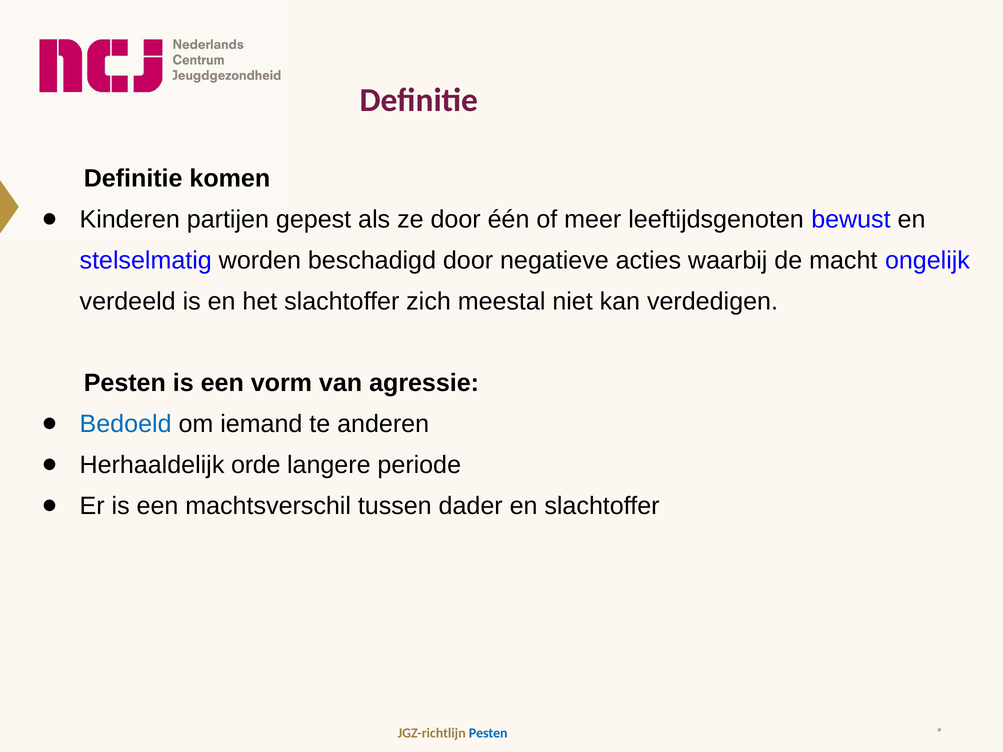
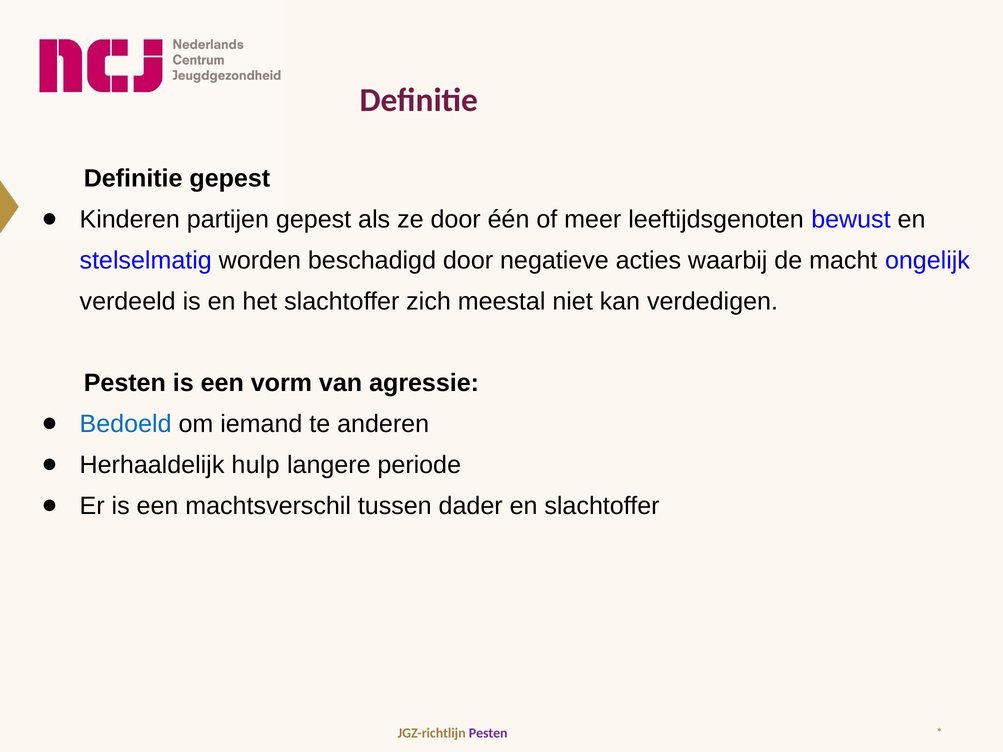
Definitie komen: komen -> gepest (230, 179)
orde: orde -> hulp (256, 465)
Pesten colour: blue -> purple (488, 733)
